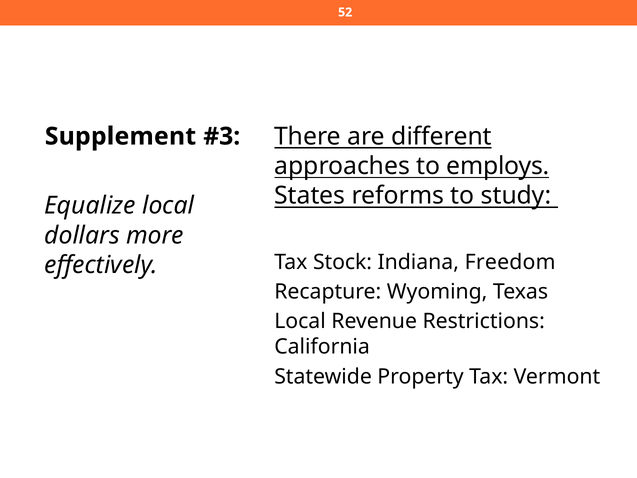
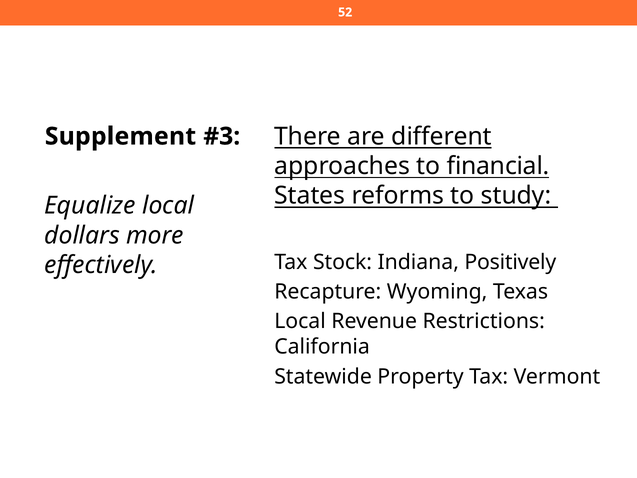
employs: employs -> financial (498, 166)
Freedom: Freedom -> Positively (510, 262)
